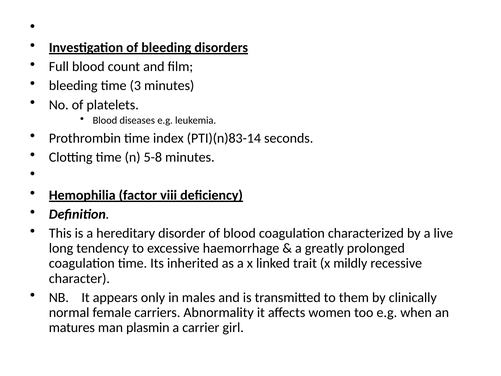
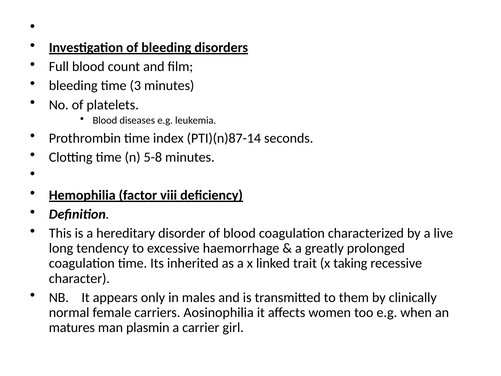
PTI)(n)83-14: PTI)(n)83-14 -> PTI)(n)87-14 (224, 138)
mildly: mildly -> taking (350, 263)
Abnormality: Abnormality -> Aosinophilia (219, 312)
